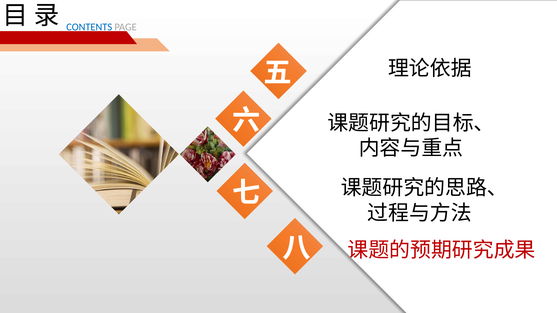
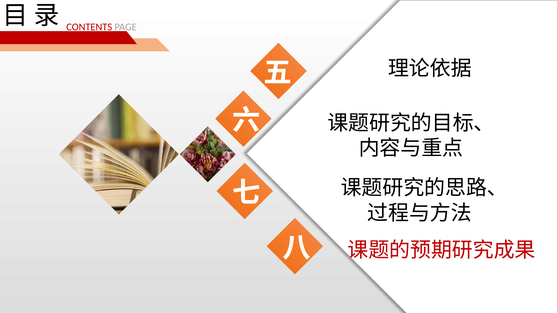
CONTENTS colour: blue -> red (89, 27)
